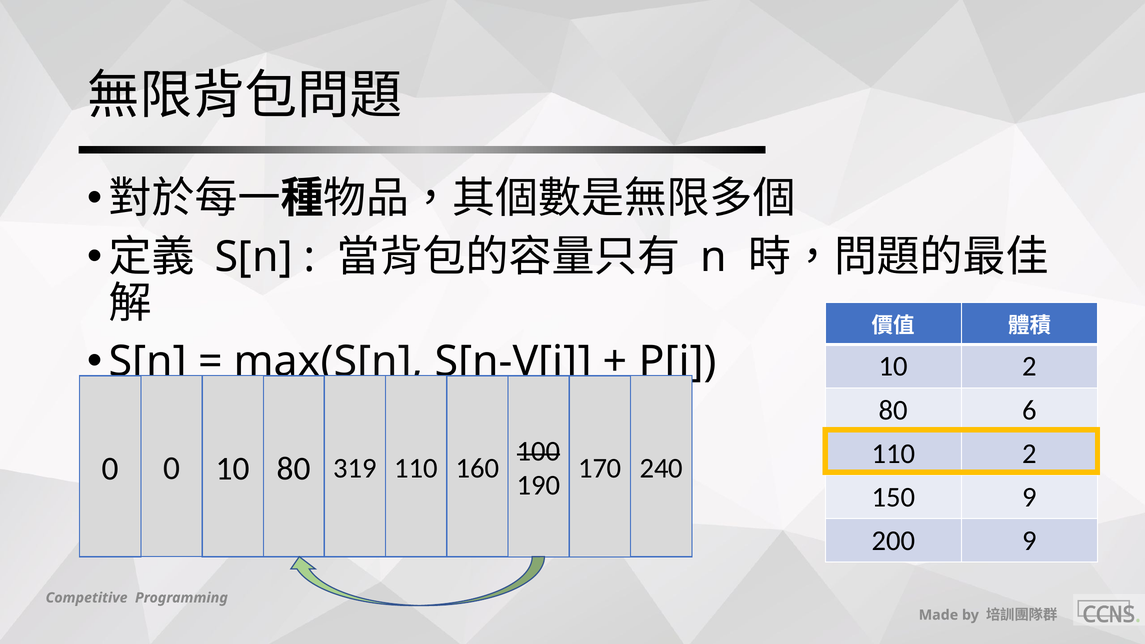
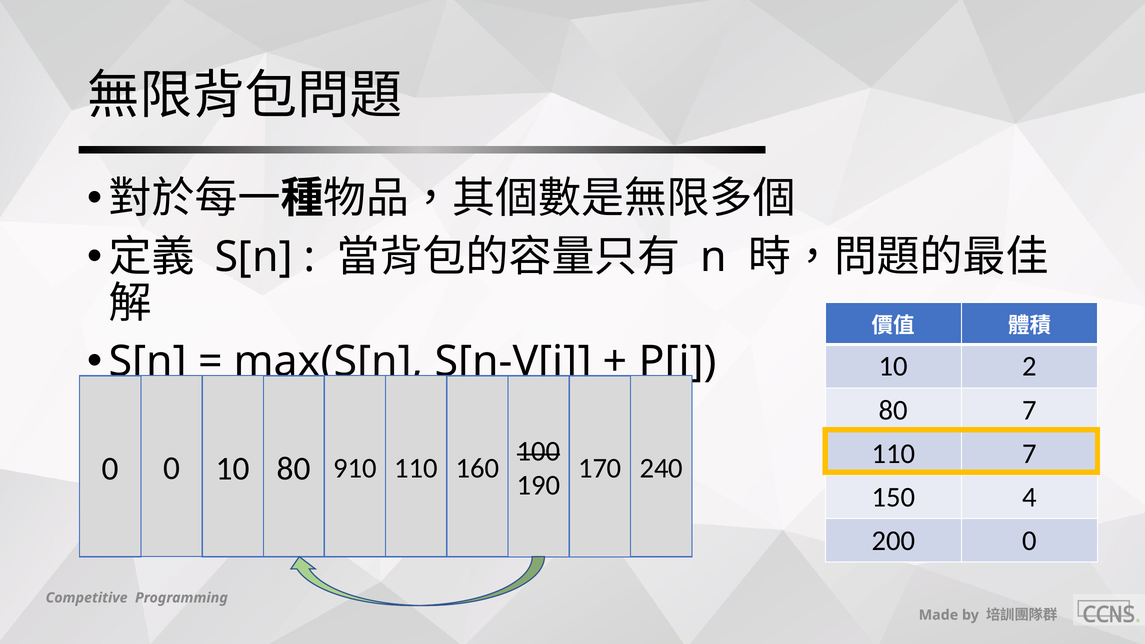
80 6: 6 -> 7 (1030, 410)
110 2: 2 -> 7 (1030, 454)
319: 319 -> 910 (355, 468)
150 9: 9 -> 4 (1030, 497)
200 9: 9 -> 0 (1030, 541)
